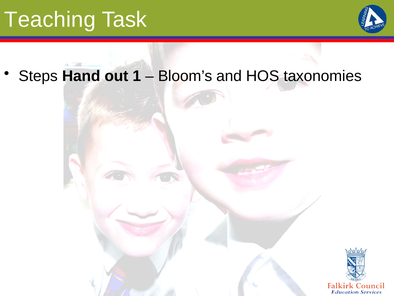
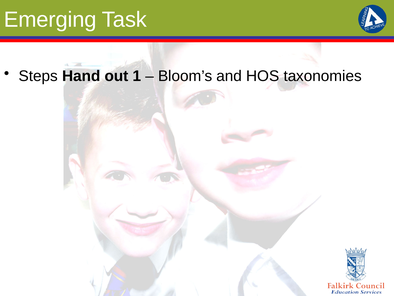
Teaching: Teaching -> Emerging (50, 20)
